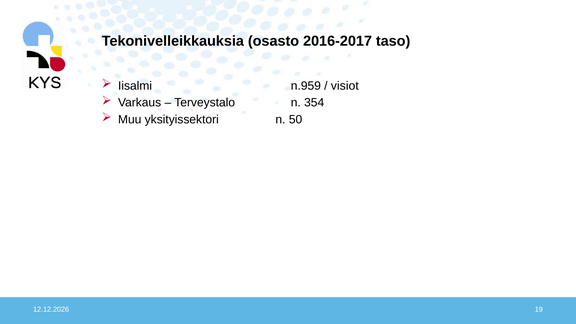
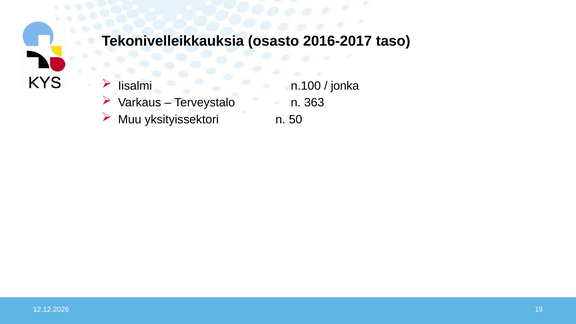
n.959: n.959 -> n.100 (306, 86)
visiot: visiot -> jonka (345, 86)
354: 354 -> 363 (314, 103)
